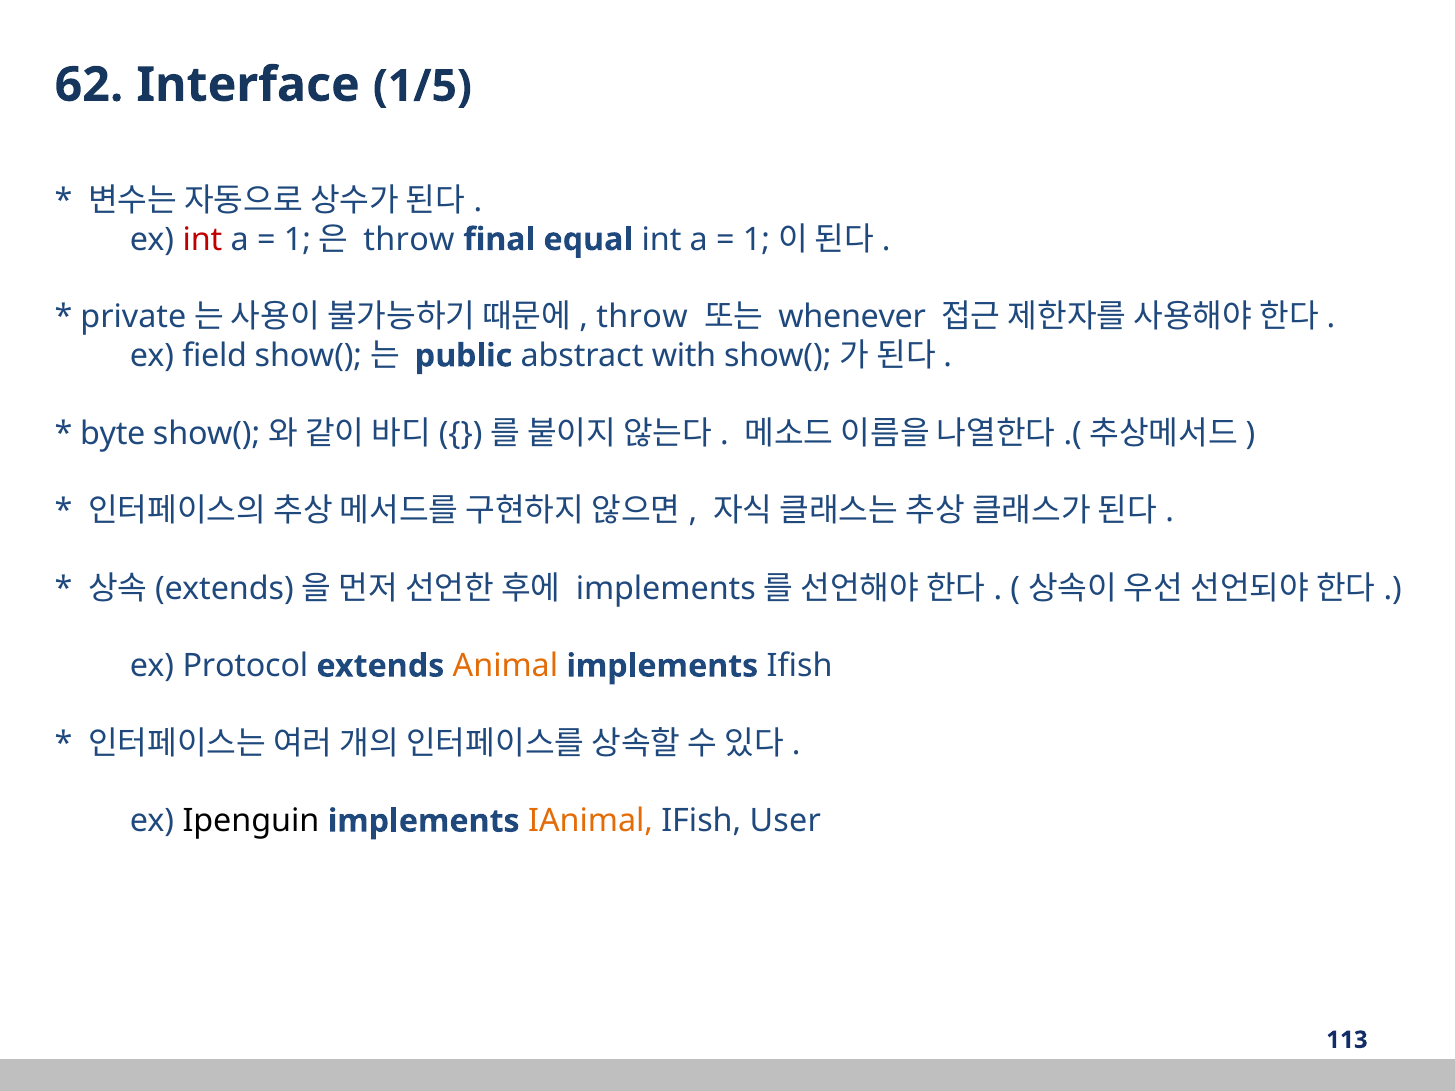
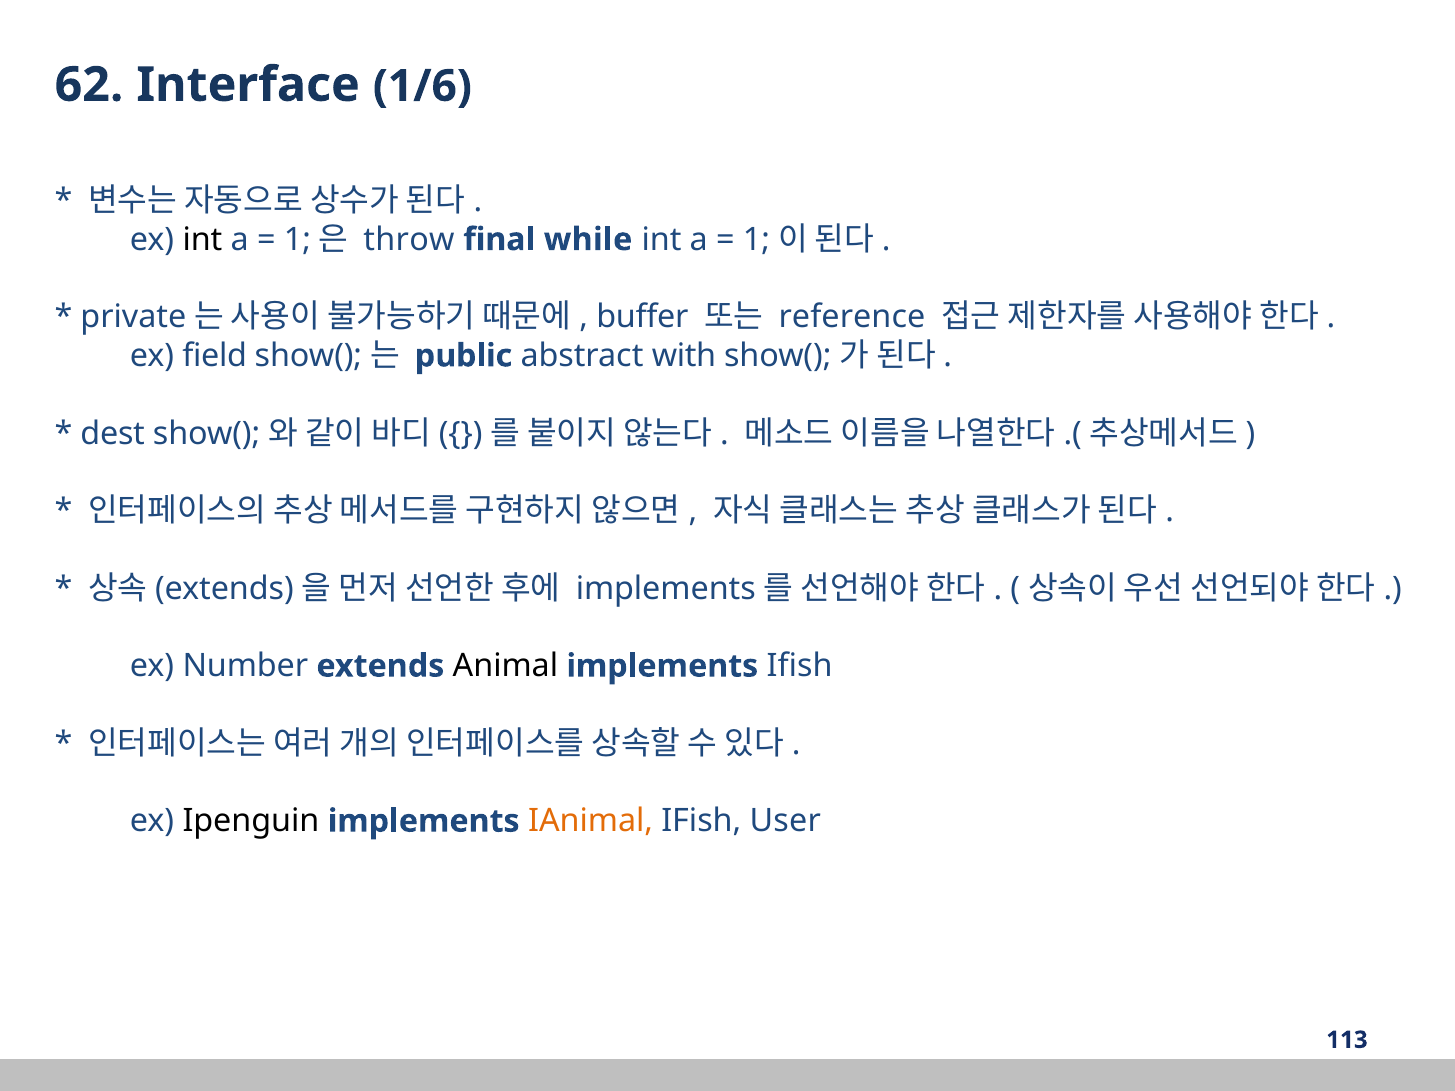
1/5: 1/5 -> 1/6 (422, 86)
int colour: red -> black (202, 240)
equal: equal -> while (588, 240)
throw: throw -> buffer (642, 317)
whenever: whenever -> reference (852, 317)
byte: byte -> dest (113, 433)
Protocol: Protocol -> Number (245, 666)
Animal colour: orange -> black (505, 666)
